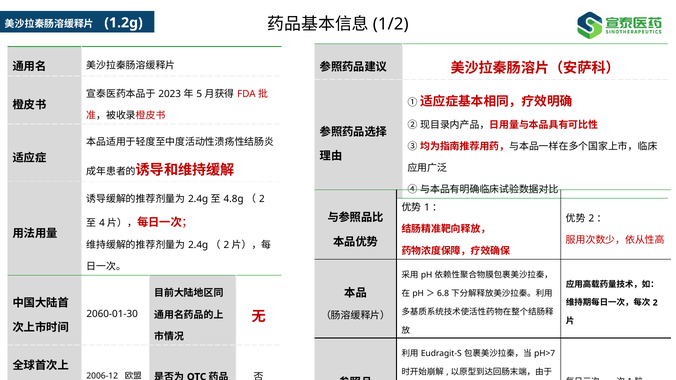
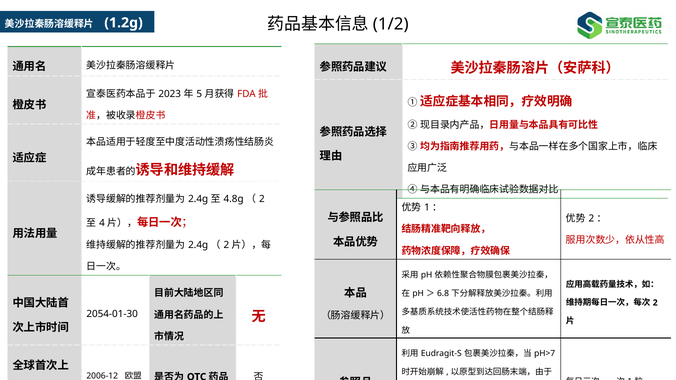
2060-01-30: 2060-01-30 -> 2054-01-30 (112, 314)
